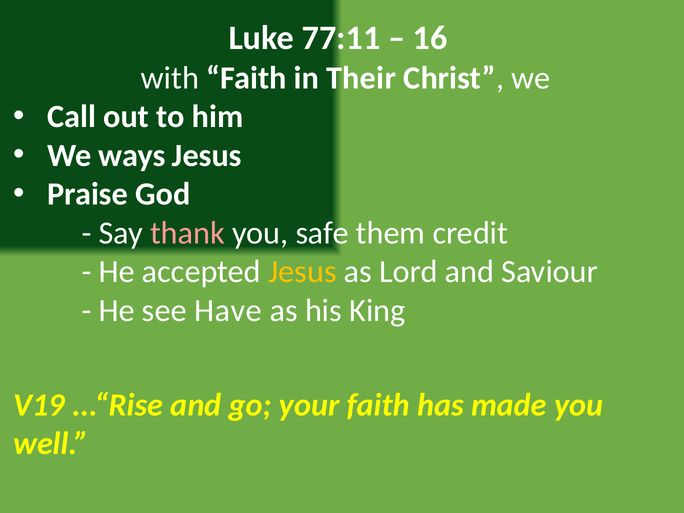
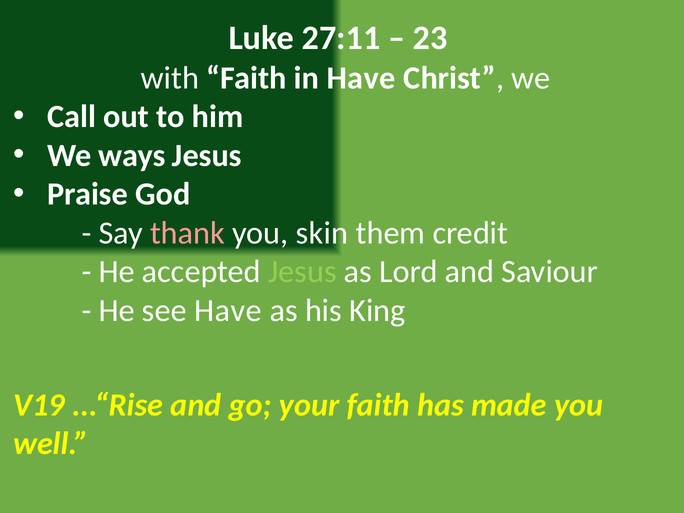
77:11: 77:11 -> 27:11 (341, 38)
16: 16 -> 23 (430, 38)
in Their: Their -> Have (361, 78)
safe: safe -> skin (322, 233)
Jesus colour: yellow -> light green (302, 272)
